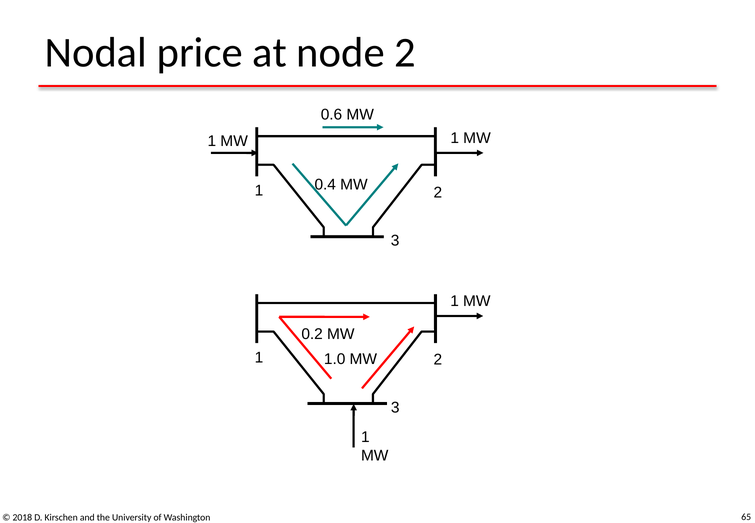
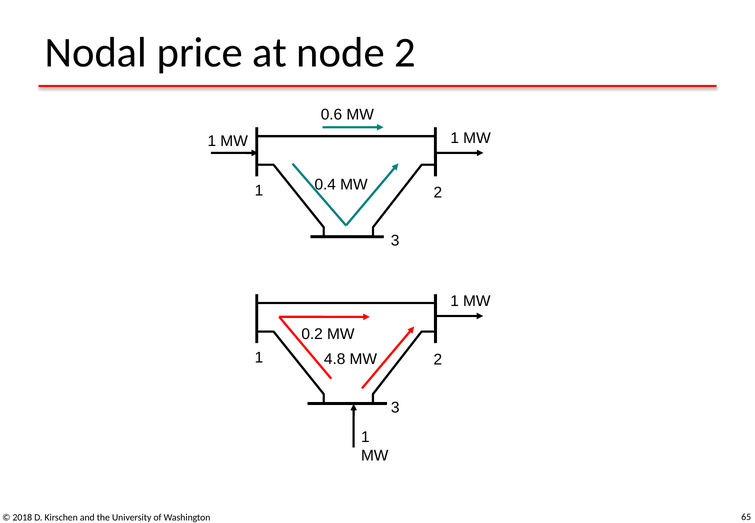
1.0: 1.0 -> 4.8 (335, 359)
